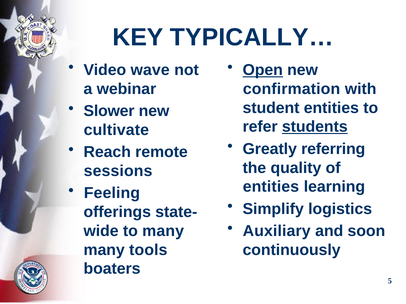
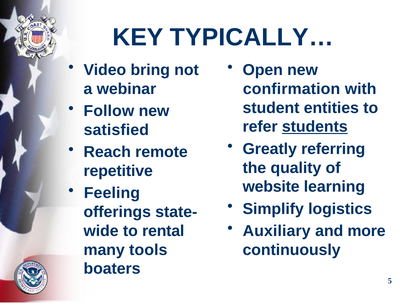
wave: wave -> bring (150, 70)
Open underline: present -> none (263, 70)
Slower: Slower -> Follow (109, 111)
cultivate: cultivate -> satisfied (116, 130)
sessions: sessions -> repetitive (118, 171)
entities: entities -> website (271, 187)
soon: soon -> more (366, 231)
to many: many -> rental (163, 231)
